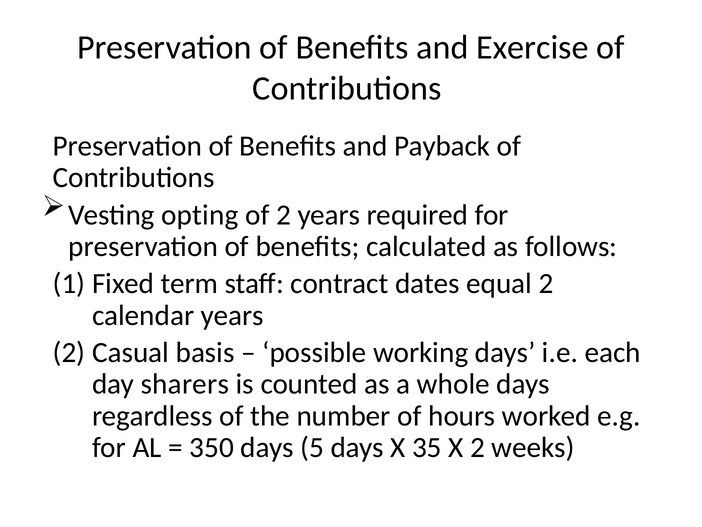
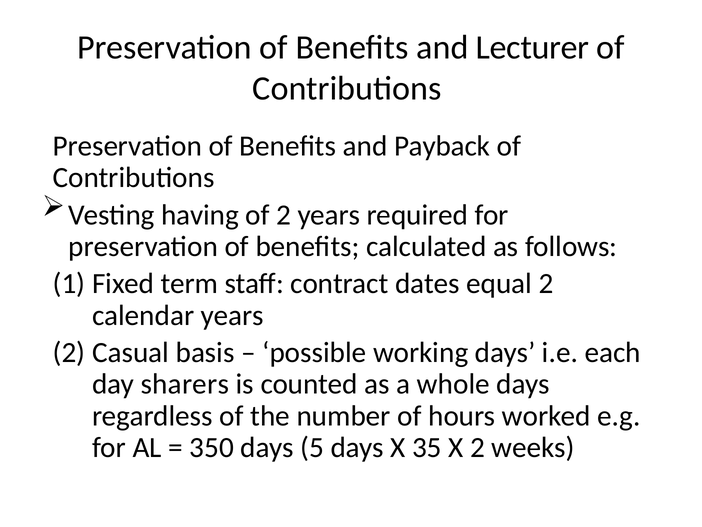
Exercise: Exercise -> Lecturer (533, 47)
opting: opting -> having (200, 215)
